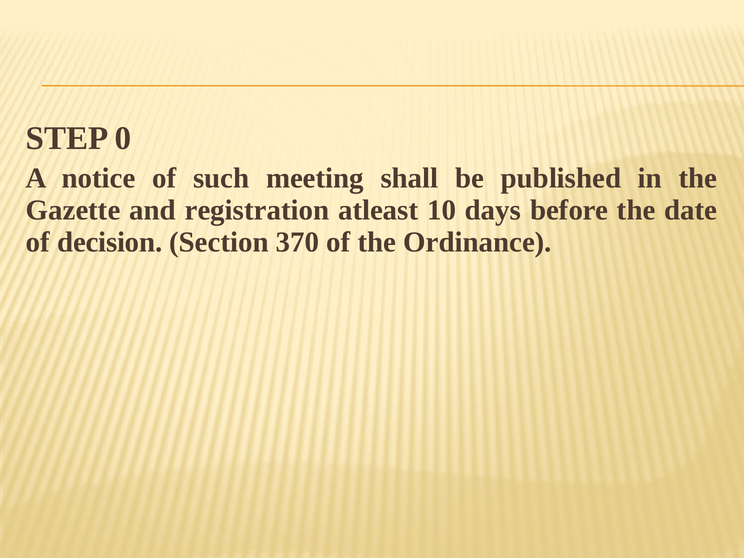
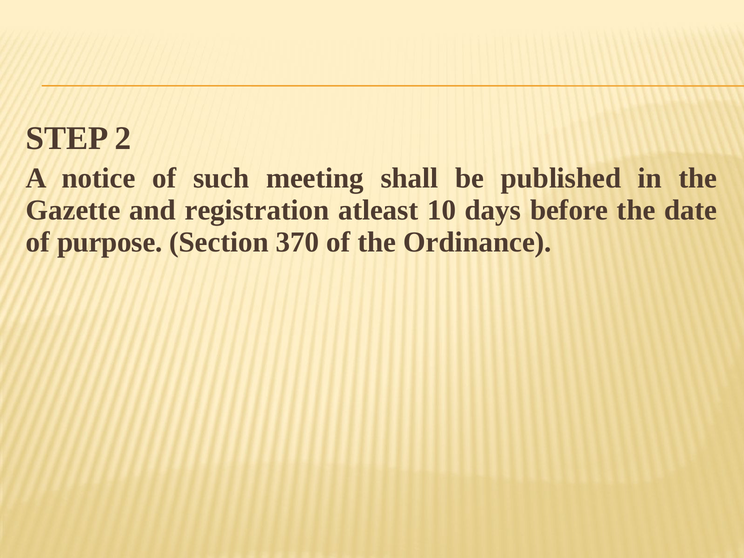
0: 0 -> 2 (123, 138)
decision: decision -> purpose (110, 242)
